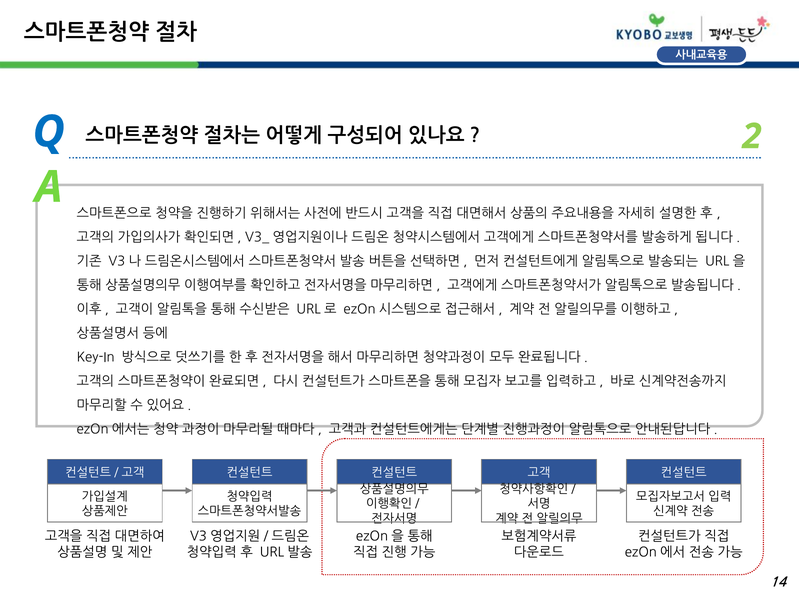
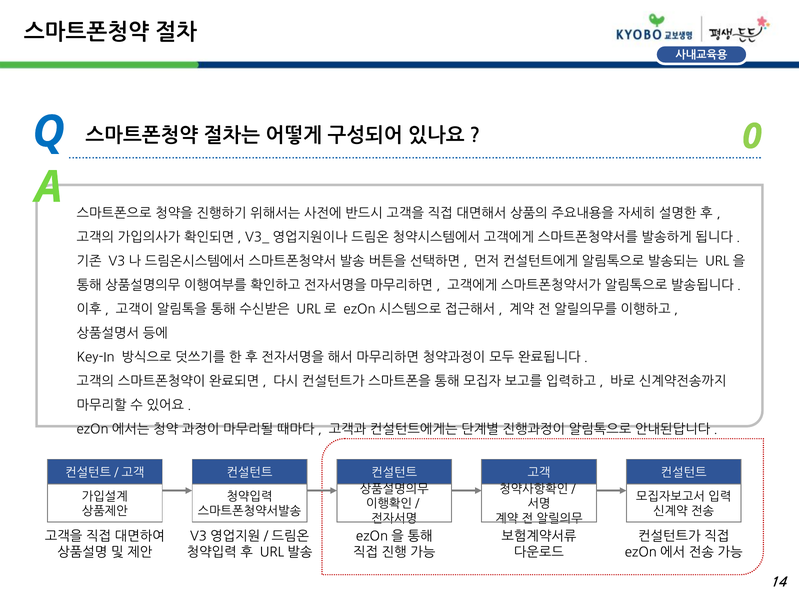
2: 2 -> 0 (752, 136)
